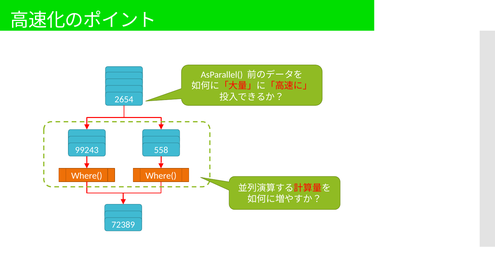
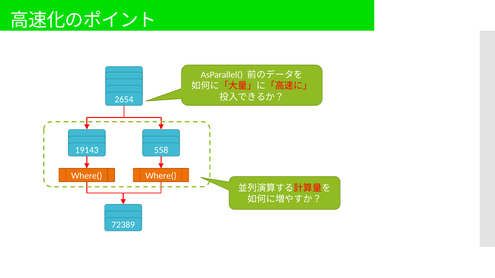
99243: 99243 -> 19143 (87, 150)
